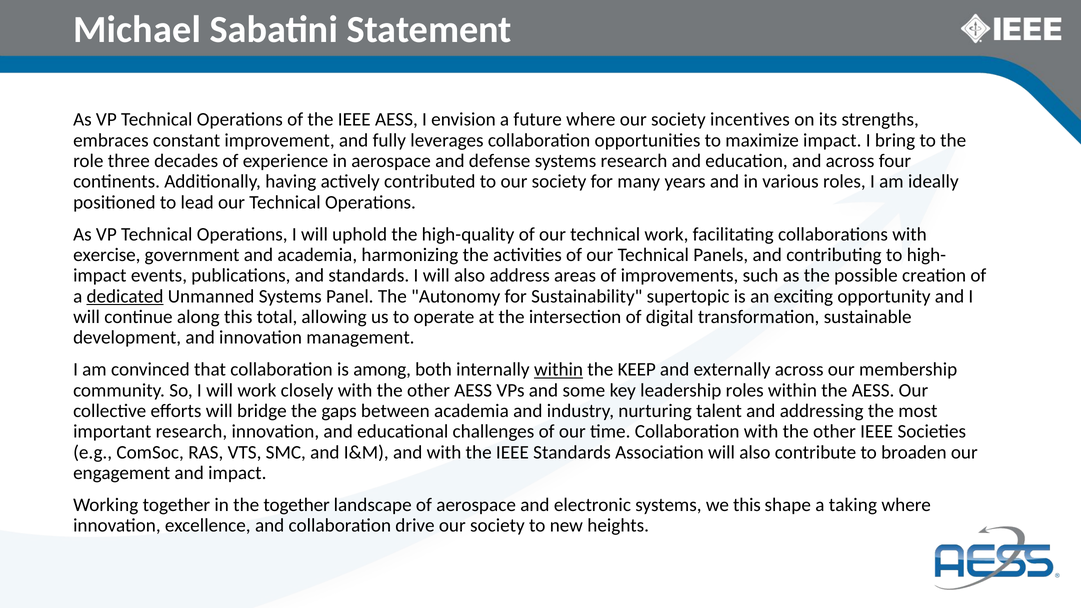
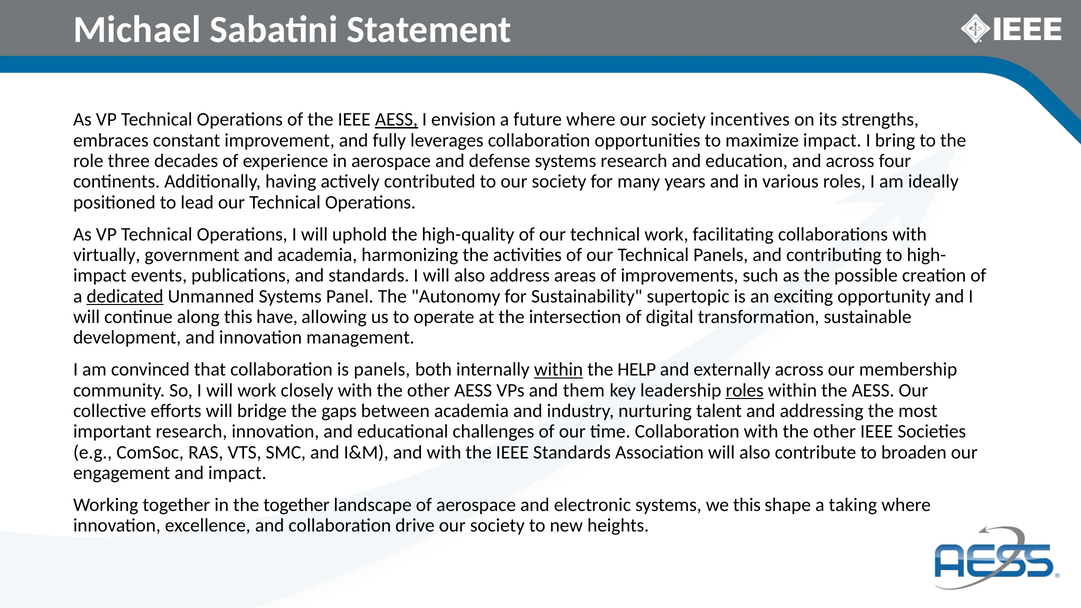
AESS underline: none -> present (396, 120)
exercise: exercise -> virtually (107, 255)
total: total -> have (277, 317)
is among: among -> panels (382, 370)
KEEP: KEEP -> HELP (637, 370)
some: some -> them (584, 390)
roles underline: none -> present (745, 390)
